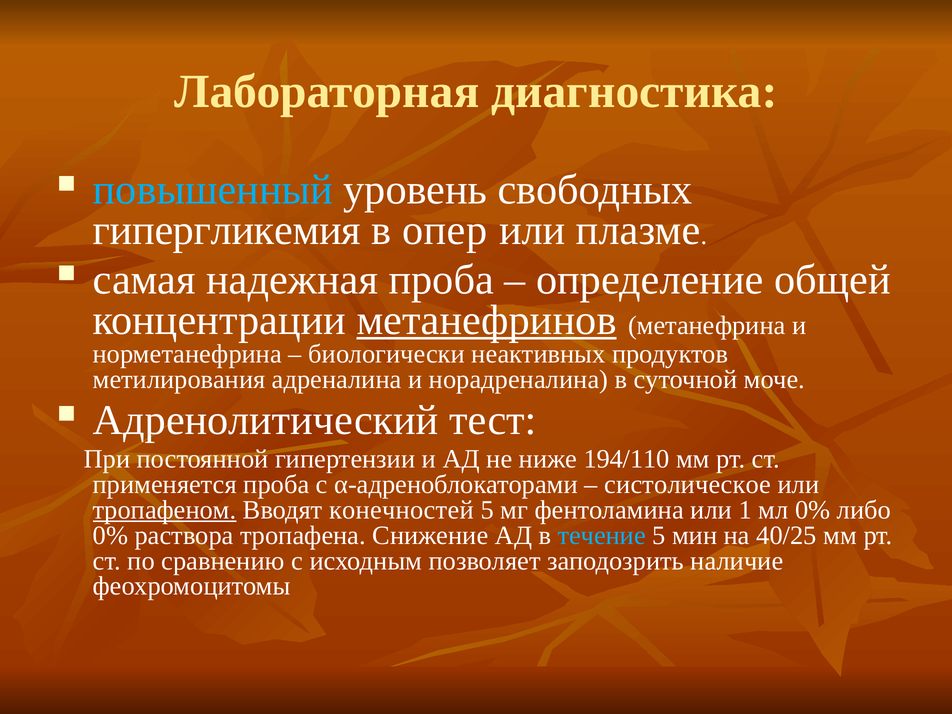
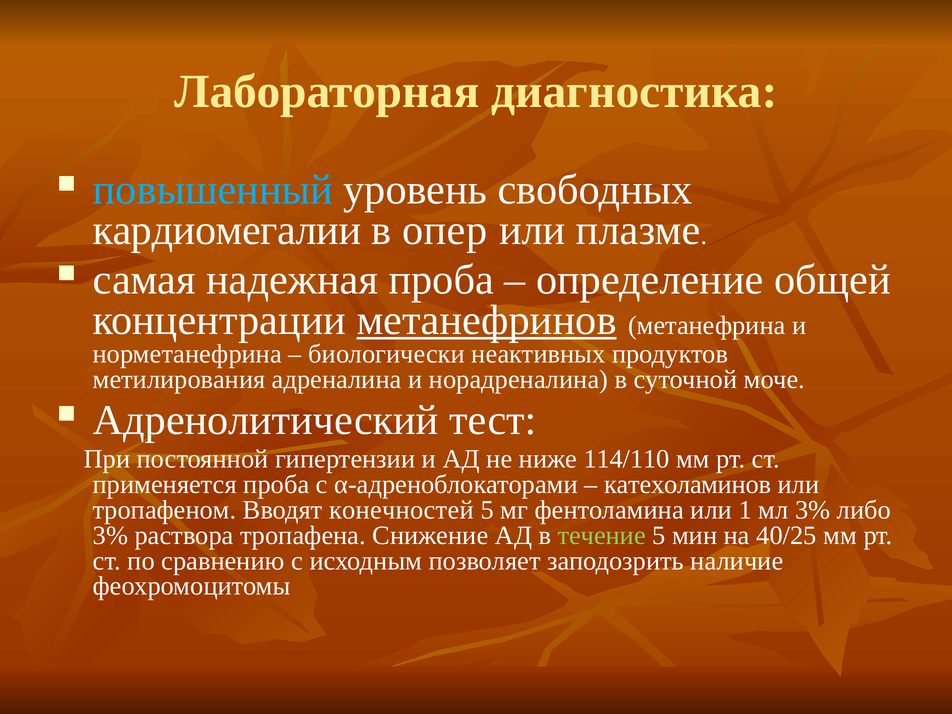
гипергликемия: гипергликемия -> кардиомегалии (227, 231)
194/110: 194/110 -> 114/110 (627, 459)
систолическое: систолическое -> катехоламинов (688, 485)
тропафеном underline: present -> none (165, 510)
мл 0%: 0% -> 3% (813, 510)
0%: 0% -> 3% (110, 535)
течение colour: light blue -> light green (602, 535)
